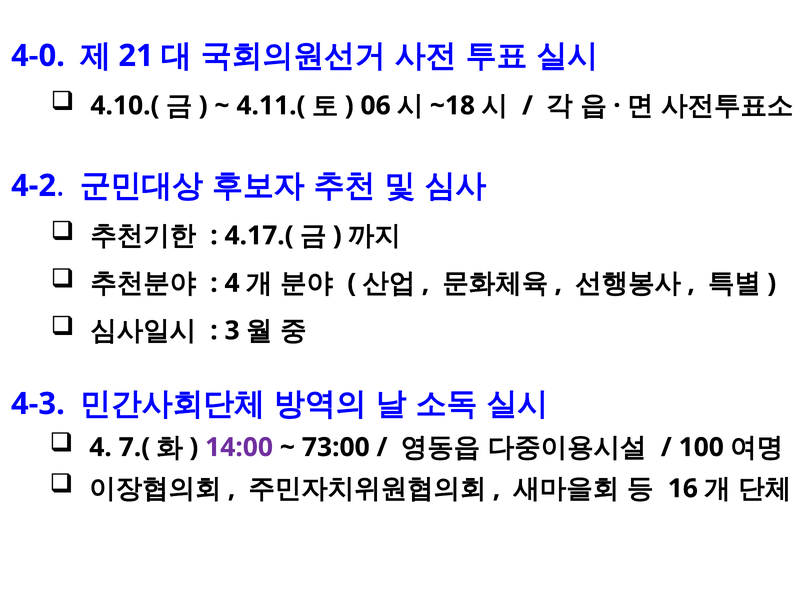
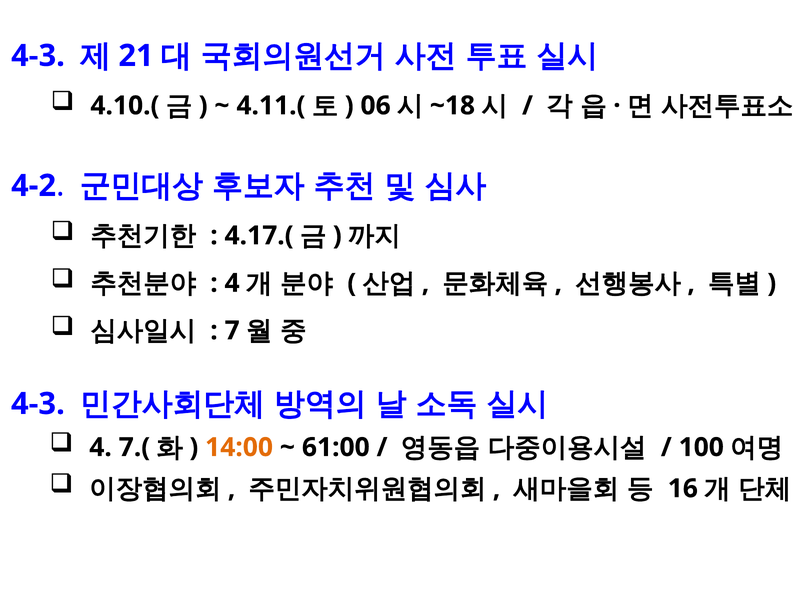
4-0: 4-0 -> 4-3 (38, 56)
3: 3 -> 7 (232, 331)
14:00 colour: purple -> orange (239, 448)
73:00: 73:00 -> 61:00 (336, 448)
